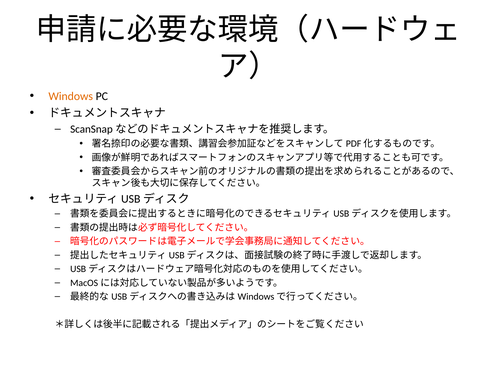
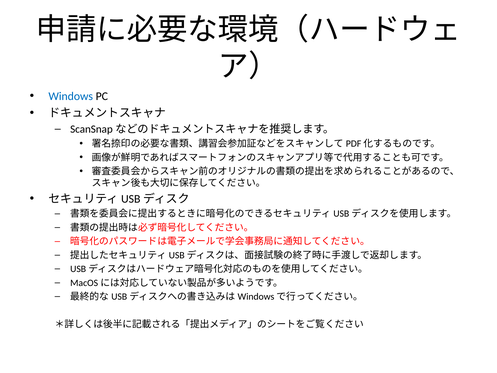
Windows colour: orange -> blue (71, 96)
